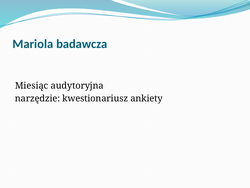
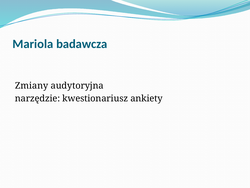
Miesiąc: Miesiąc -> Zmiany (32, 86)
